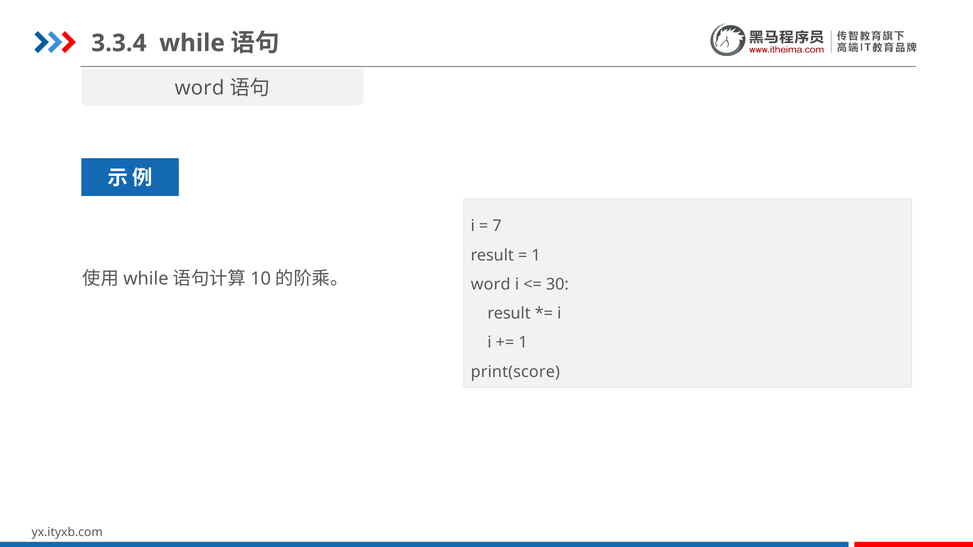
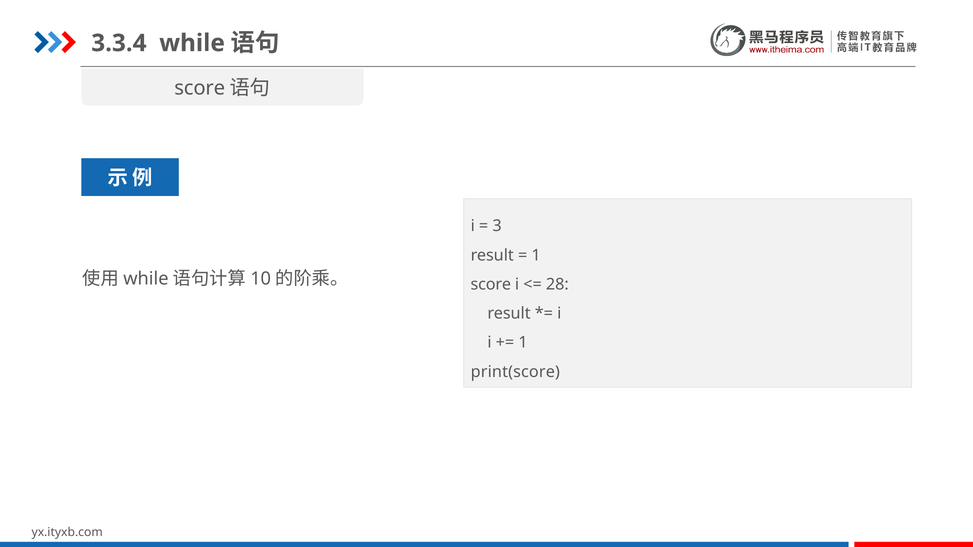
word: word -> score (200, 88)
7: 7 -> 3 (497, 226)
word: word -> score (491, 285)
30: 30 -> 28 (557, 285)
